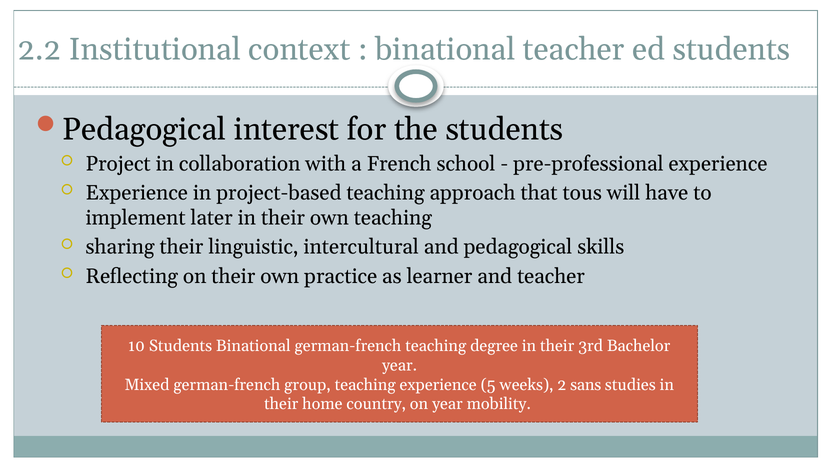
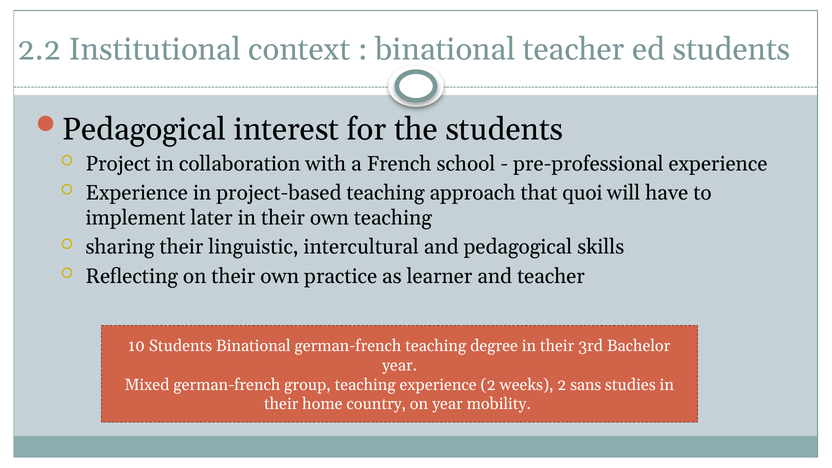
tous: tous -> quoi (582, 193)
experience 5: 5 -> 2 (488, 385)
